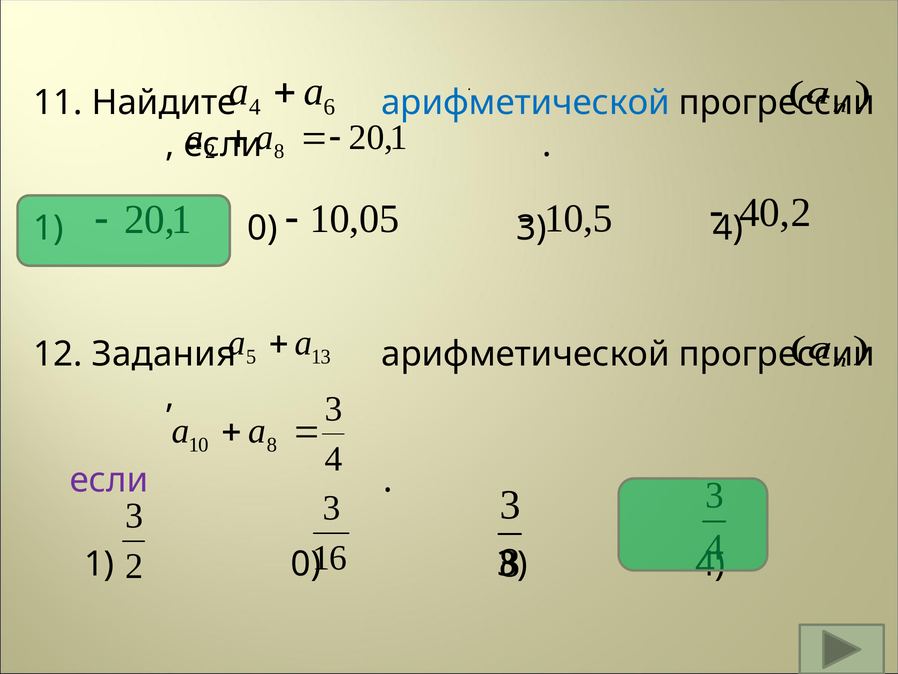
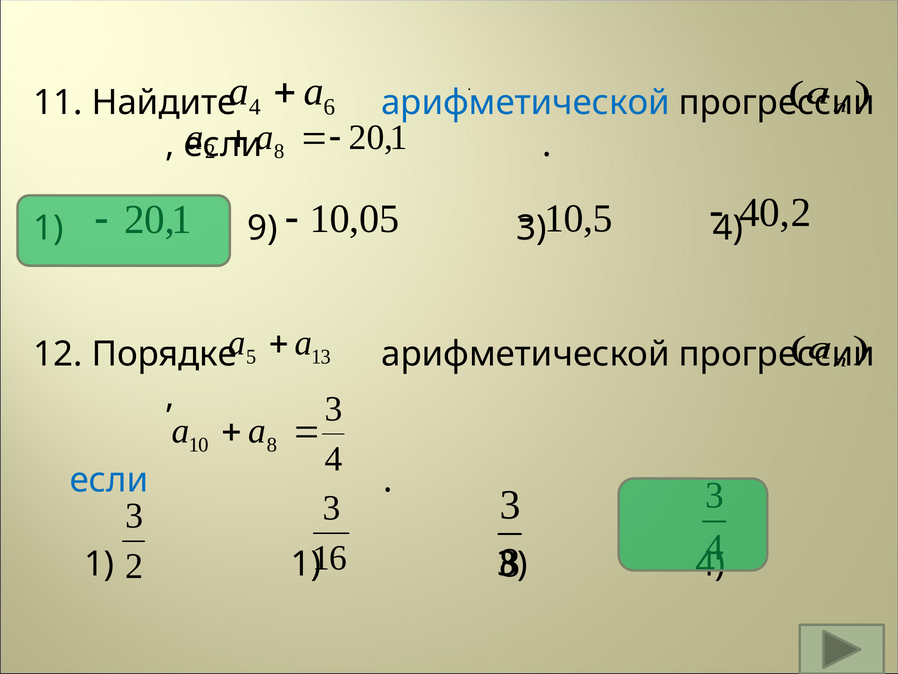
0: 0 -> 9 (262, 228)
Задания: Задания -> Порядке (164, 354)
если colour: purple -> blue (109, 480)
0: 0 -> 1 (306, 564)
